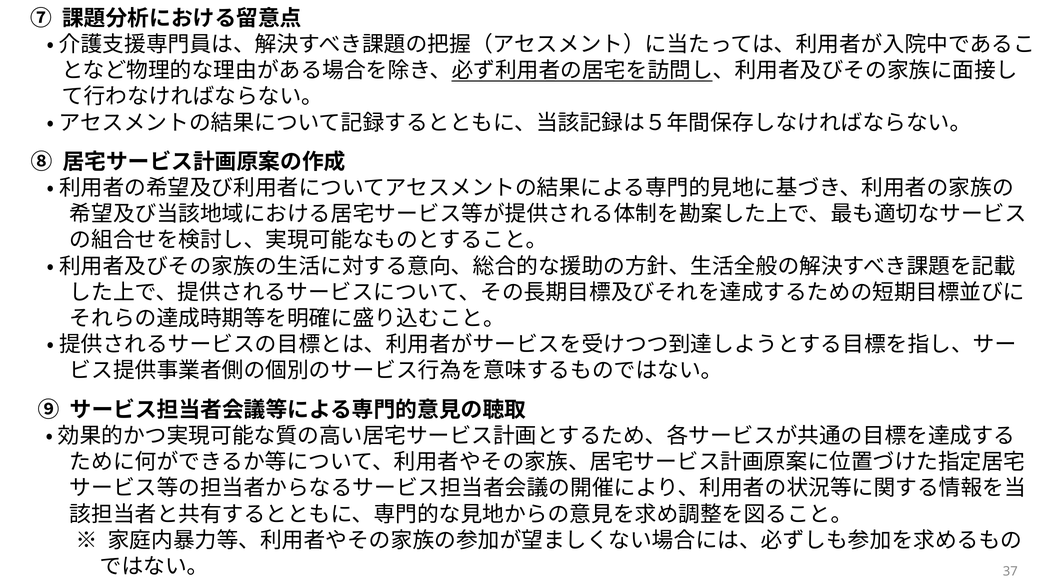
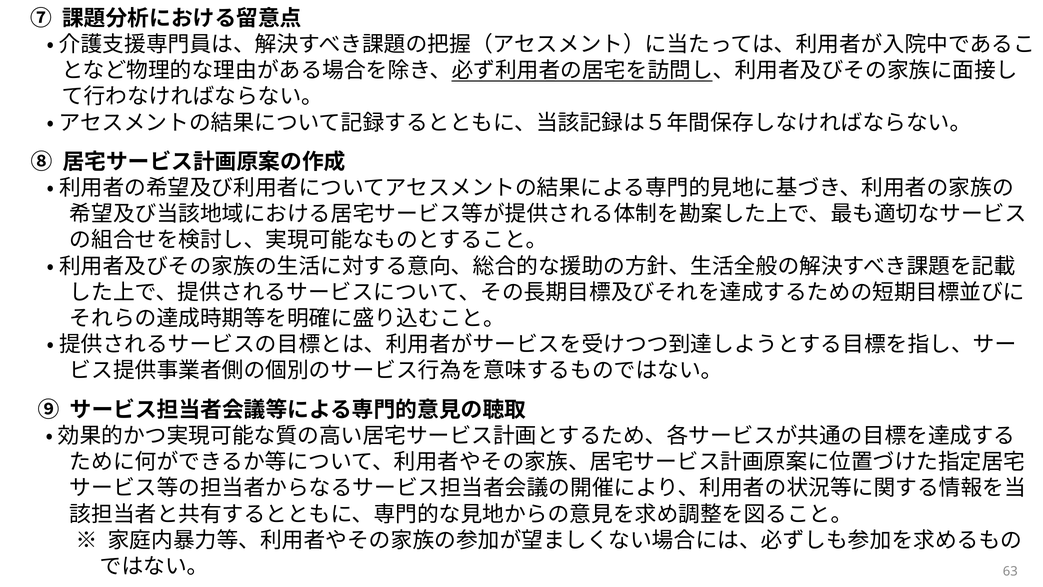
37: 37 -> 63 (1010, 571)
